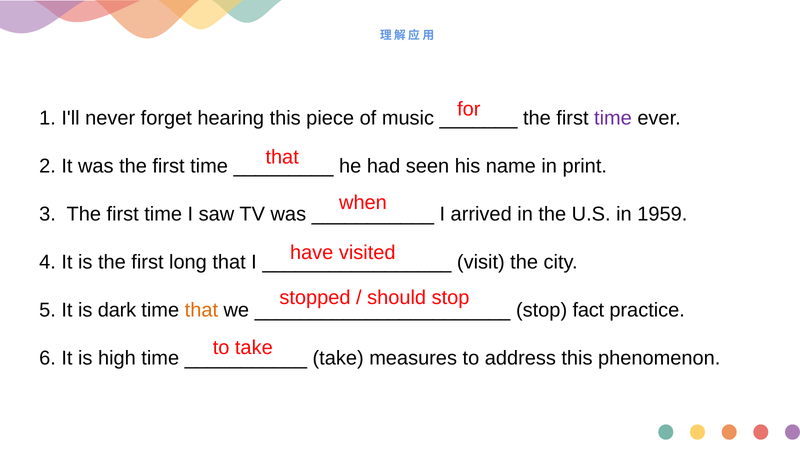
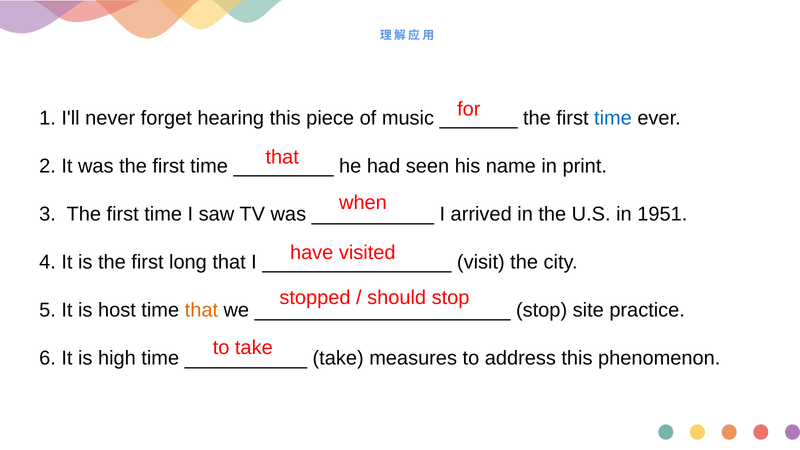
time colour: purple -> blue (613, 118)
1959: 1959 -> 1951 (662, 214)
dark: dark -> host (117, 310)
fact: fact -> site (588, 310)
